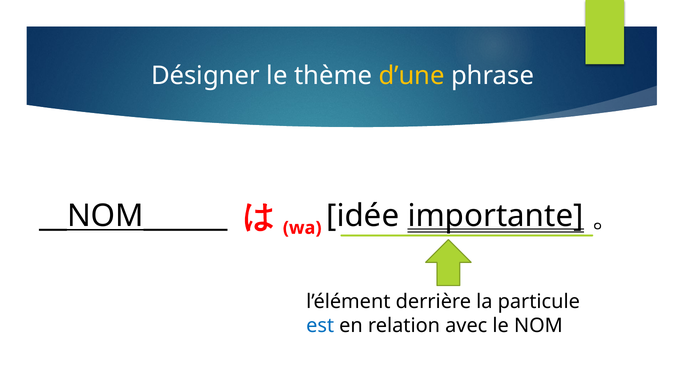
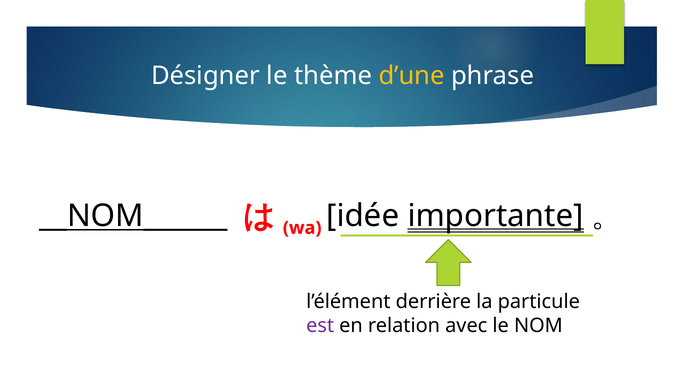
est colour: blue -> purple (320, 325)
